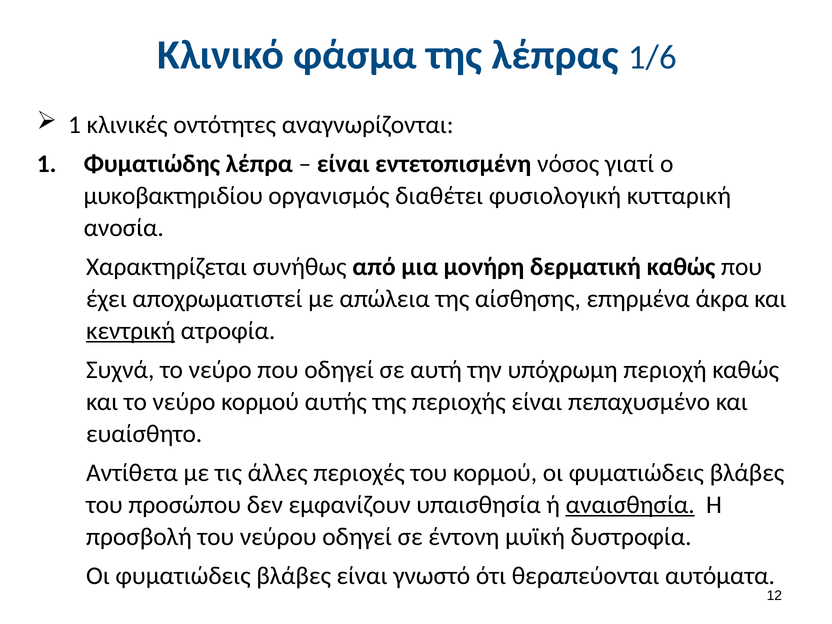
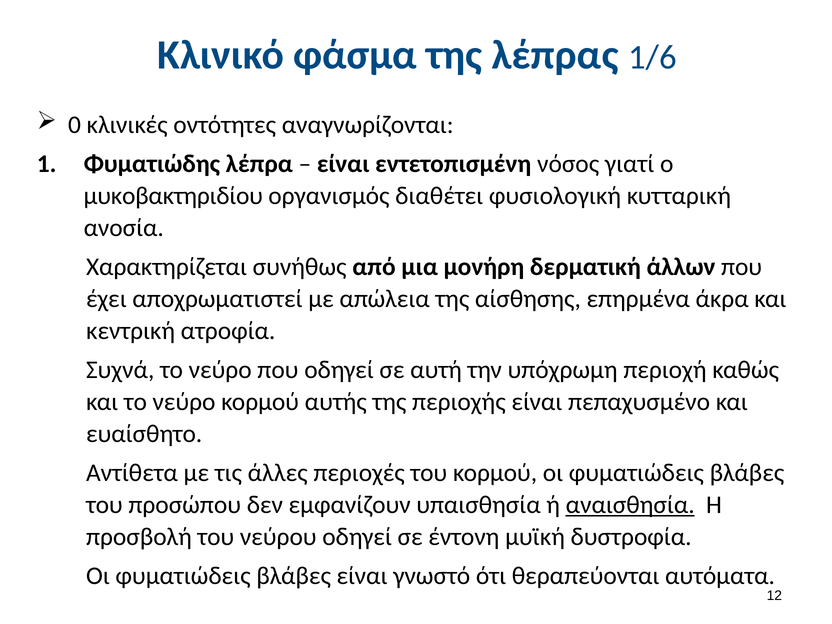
1: 1 -> 0 (74, 125)
δερματική καθώς: καθώς -> άλλων (681, 267)
κεντρική underline: present -> none (131, 331)
